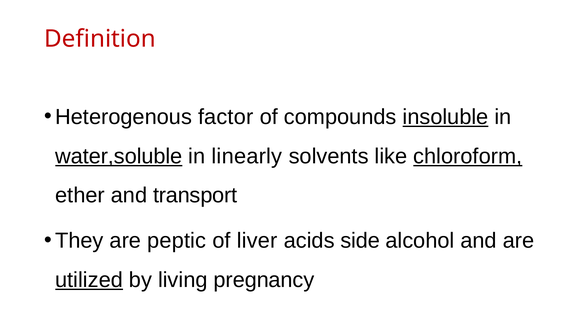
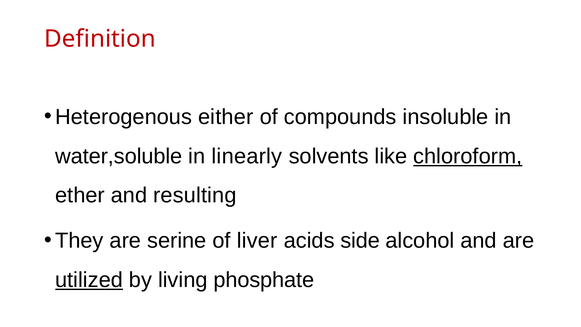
factor: factor -> either (226, 117)
insoluble underline: present -> none (445, 117)
water,soluble underline: present -> none (119, 156)
transport: transport -> resulting (195, 195)
peptic: peptic -> serine (177, 241)
pregnancy: pregnancy -> phosphate (264, 280)
